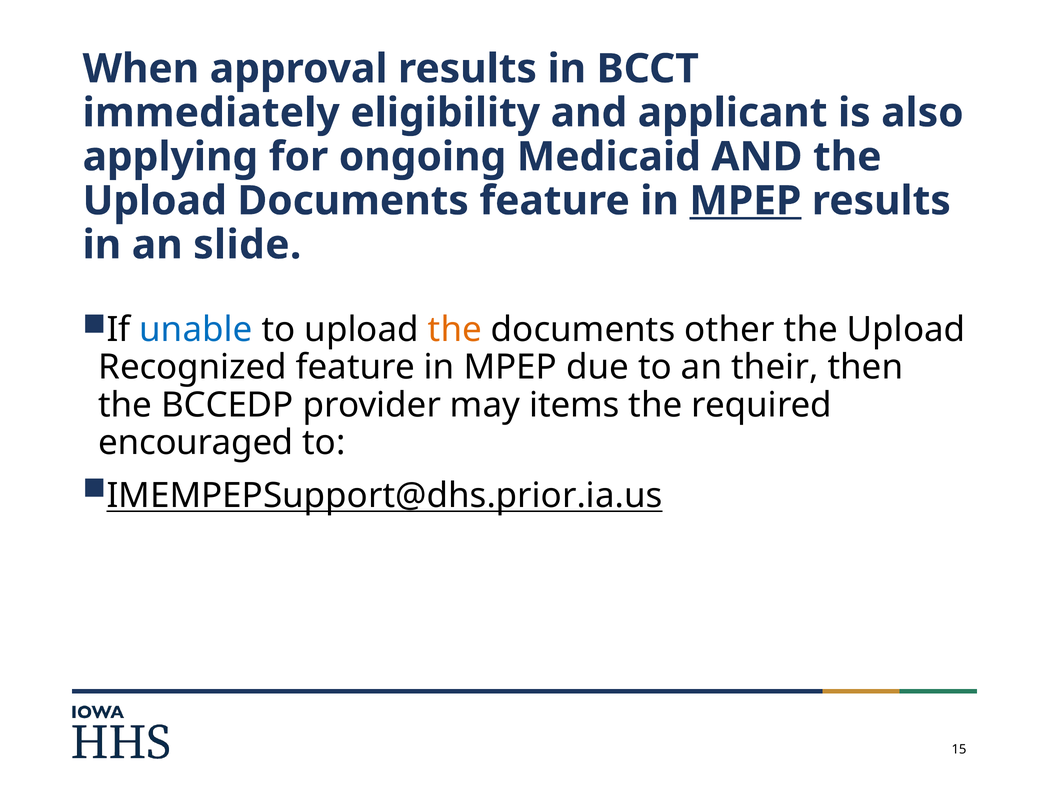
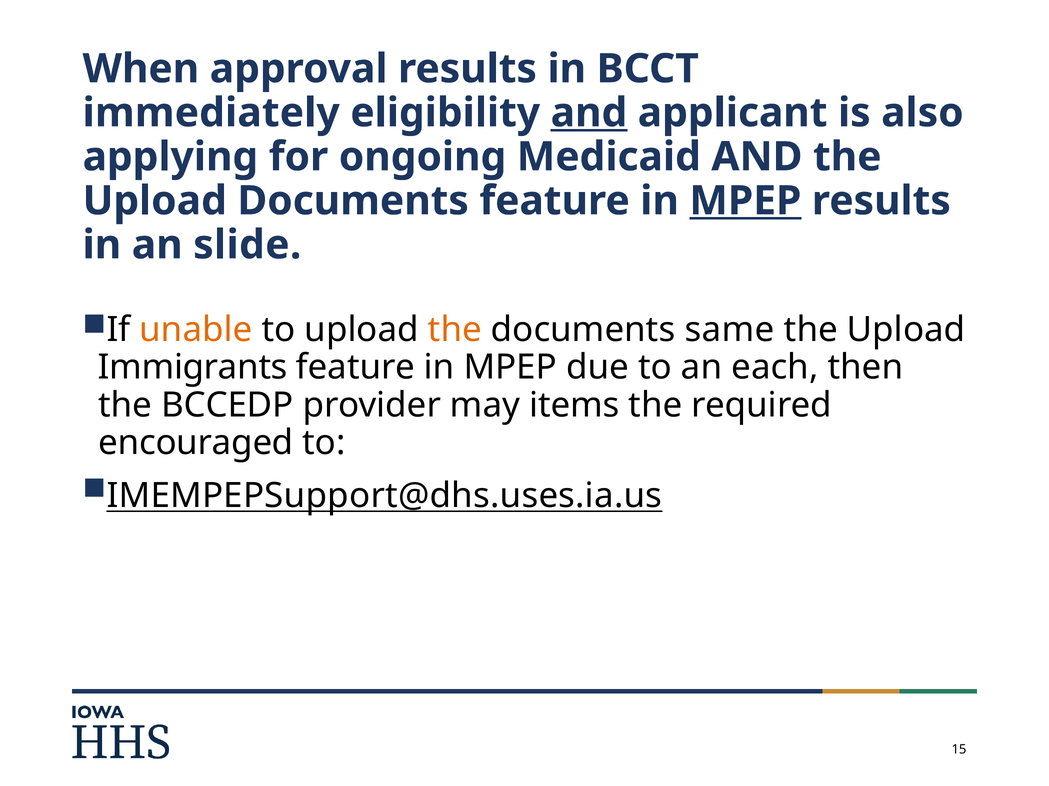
and underline: none -> present (589, 113)
unable colour: blue -> orange (196, 330)
other: other -> same (729, 330)
Recognized: Recognized -> Immigrants (193, 368)
their: their -> each (775, 368)
IMEMPEPSupport@dhs.prior.ia.us: IMEMPEPSupport@dhs.prior.ia.us -> IMEMPEPSupport@dhs.uses.ia.us (384, 496)
